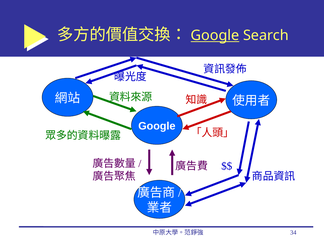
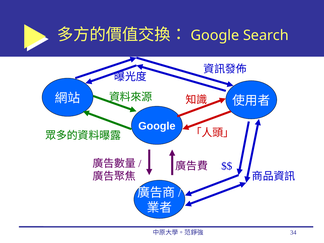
Google underline: present -> none (215, 35)
